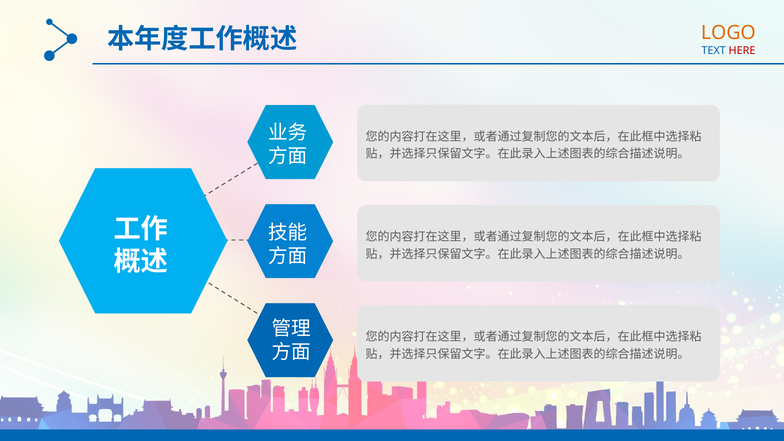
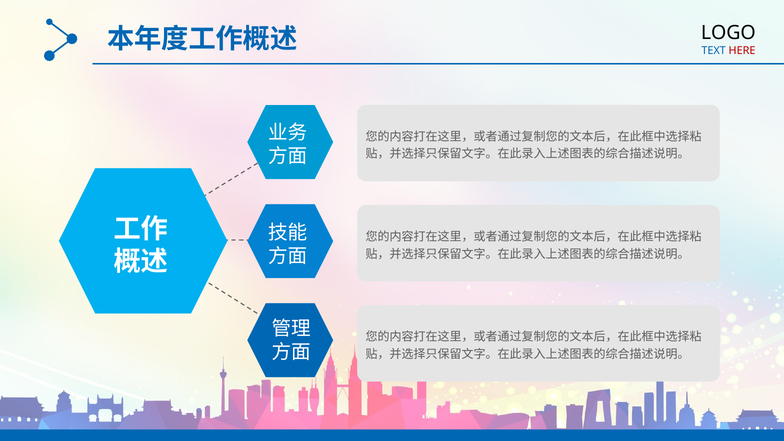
LOGO colour: orange -> black (728, 33)
